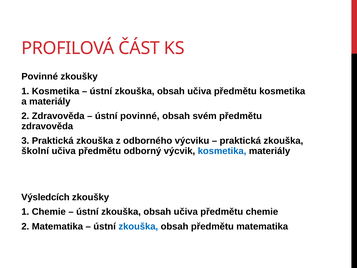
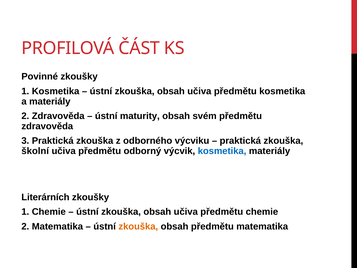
ústní povinné: povinné -> maturity (140, 116)
Výsledcích: Výsledcích -> Literárních (45, 197)
zkouška colour: blue -> orange (138, 226)
